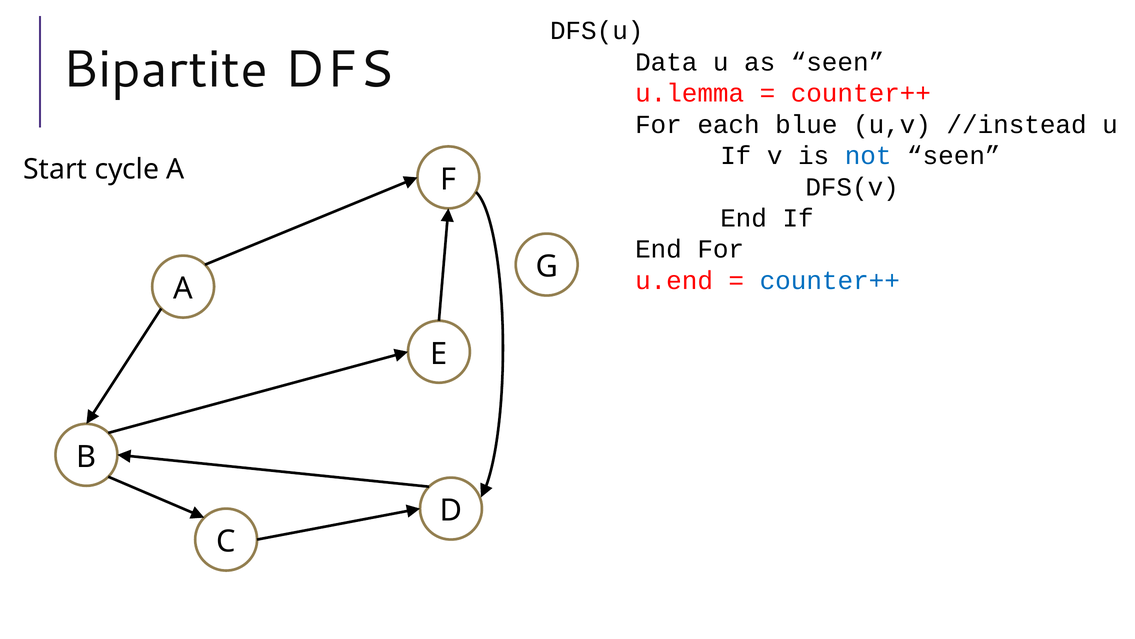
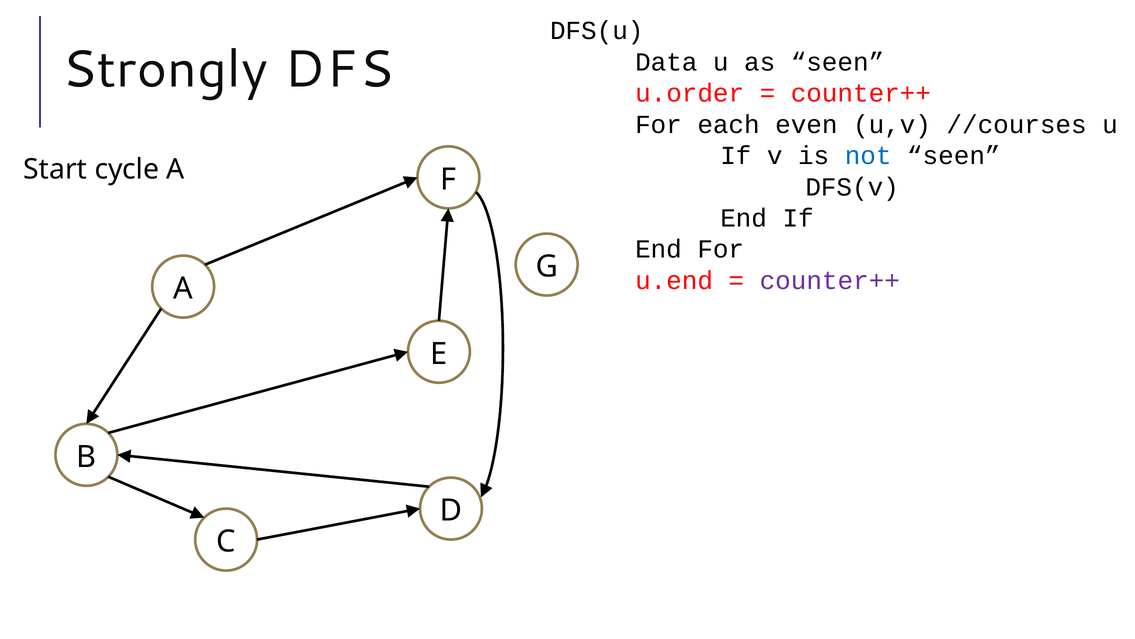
Bipartite: Bipartite -> Strongly (165, 70)
u.lemma: u.lemma -> u.order (690, 93)
blue: blue -> even (806, 124)
//instead: //instead -> //courses (1017, 124)
counter++ colour: blue -> purple (830, 280)
